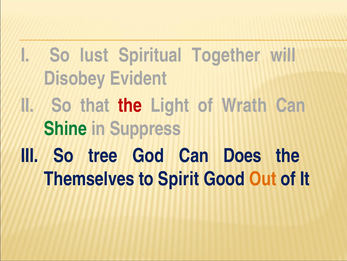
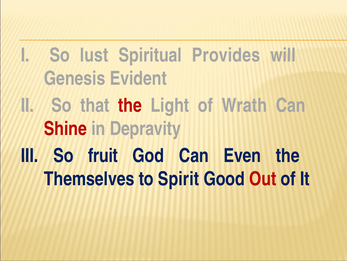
Together: Together -> Provides (226, 55)
Disobey: Disobey -> Genesis (75, 78)
Shine colour: green -> red (65, 128)
Suppress: Suppress -> Depravity (145, 128)
tree: tree -> fruit (103, 155)
Does: Does -> Even (242, 155)
Out colour: orange -> red (263, 178)
